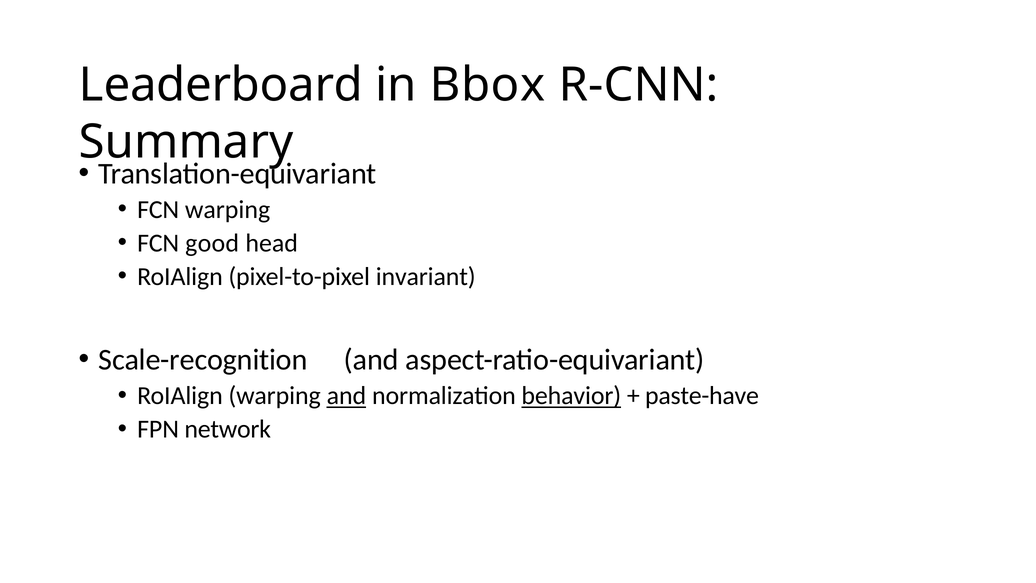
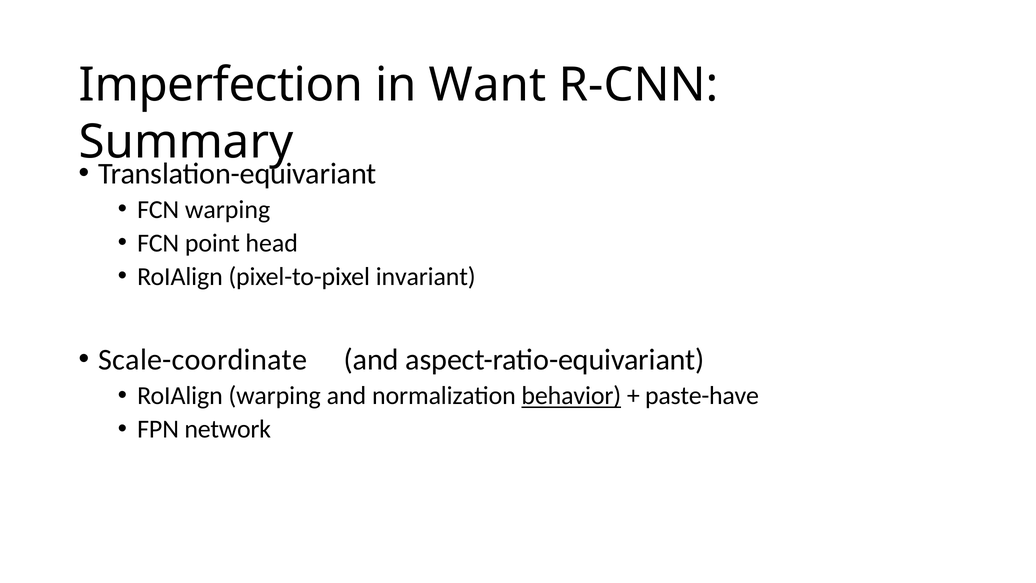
Leaderboard: Leaderboard -> Imperfection (221, 85)
Bbox: Bbox -> Want (488, 85)
good: good -> point (212, 243)
Scale-recognition: Scale-recognition -> Scale-coordinate (203, 360)
and underline: present -> none (346, 396)
